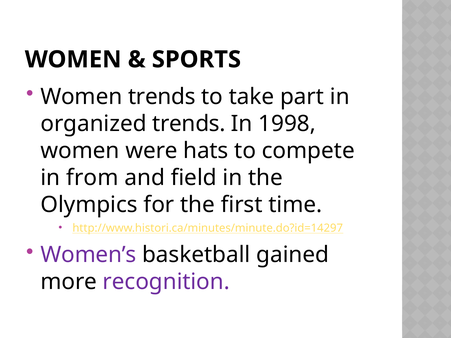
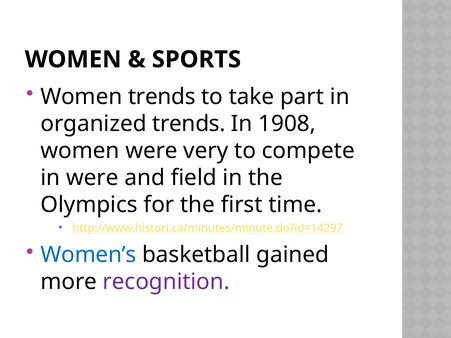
1998: 1998 -> 1908 (287, 124)
hats: hats -> very (206, 151)
in from: from -> were (92, 178)
Women’s colour: purple -> blue (88, 255)
